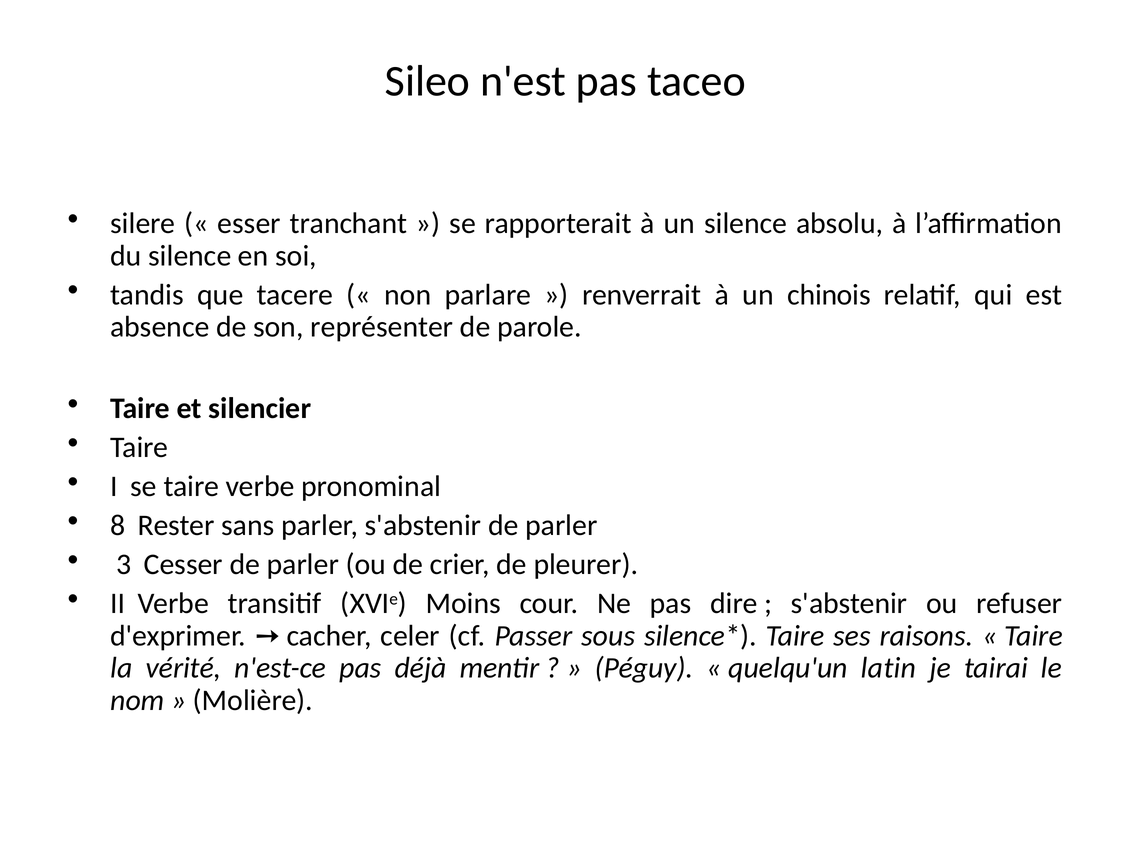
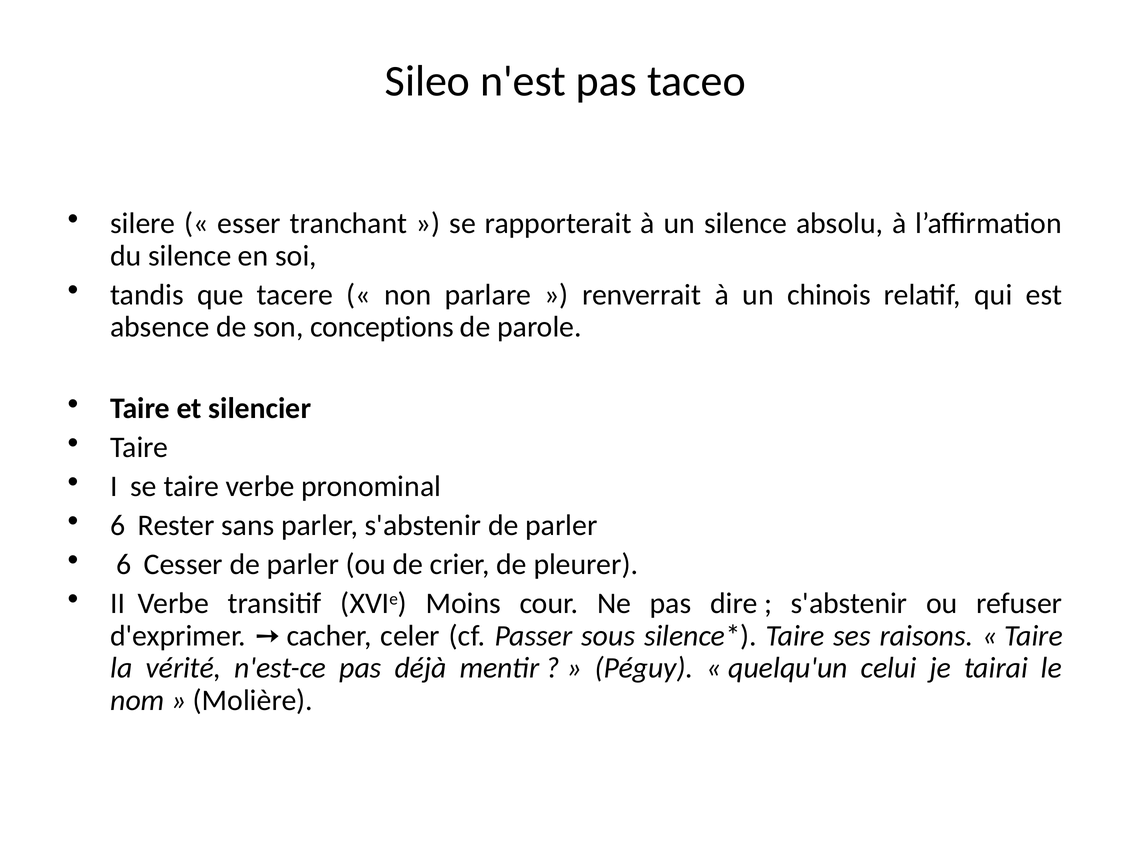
représenter: représenter -> conceptions (382, 327)
8: 8 -> 6 (118, 526)
3: 3 -> 6 (124, 565)
latin: latin -> celui (889, 668)
